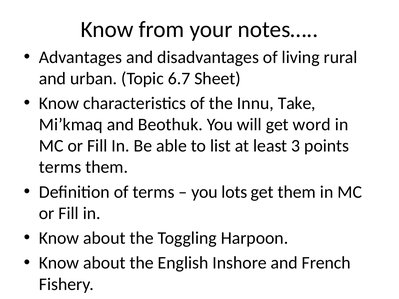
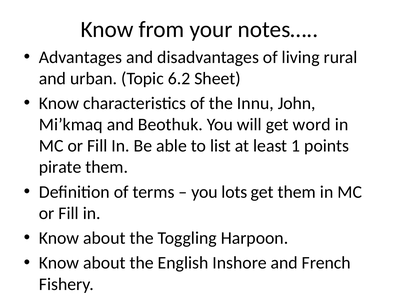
6.7: 6.7 -> 6.2 (179, 79)
Take: Take -> John (297, 103)
3: 3 -> 1 (296, 146)
terms: terms -> pirate (60, 167)
